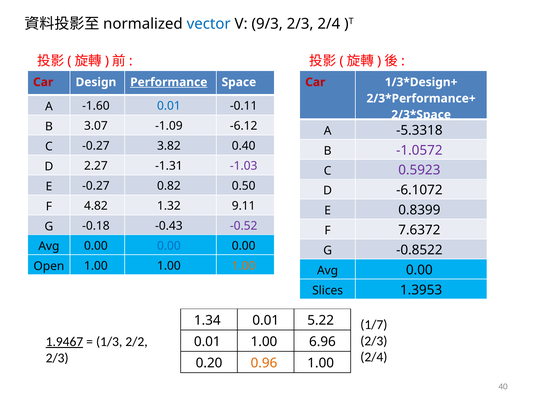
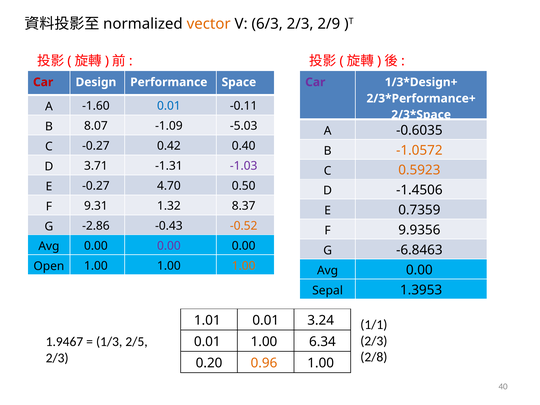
vector colour: blue -> orange (209, 24)
9/3: 9/3 -> 6/3 (267, 24)
2/4: 2/4 -> 2/9 (329, 24)
Performance underline: present -> none (169, 82)
Car colour: red -> purple (315, 82)
3.07: 3.07 -> 8.07 (96, 126)
-6.12: -6.12 -> -5.03 (244, 126)
-5.3318: -5.3318 -> -0.6035 (419, 130)
3.82: 3.82 -> 0.42 (169, 146)
-1.0572 colour: purple -> orange (419, 150)
2.27: 2.27 -> 3.71 (96, 166)
0.5923 colour: purple -> orange (419, 170)
0.82: 0.82 -> 4.70 (169, 186)
-6.1072: -6.1072 -> -1.4506 (419, 190)
4.82: 4.82 -> 9.31 (96, 206)
9.11: 9.11 -> 8.37 (244, 206)
0.8399: 0.8399 -> 0.7359 (419, 210)
-0.18: -0.18 -> -2.86 (96, 226)
-0.52 colour: purple -> orange (244, 226)
7.6372: 7.6372 -> 9.9356 (419, 230)
0.00 colour: blue -> purple (169, 246)
-0.8522: -0.8522 -> -6.8463 (419, 250)
Slices: Slices -> Sepal (328, 290)
1.34: 1.34 -> 1.01 (207, 320)
5.22: 5.22 -> 3.24 (321, 320)
1/7: 1/7 -> 1/1 (374, 325)
1.9467 underline: present -> none (64, 342)
2/2: 2/2 -> 2/5 (137, 342)
6.96: 6.96 -> 6.34 (322, 342)
2/4: 2/4 -> 2/8 (374, 357)
